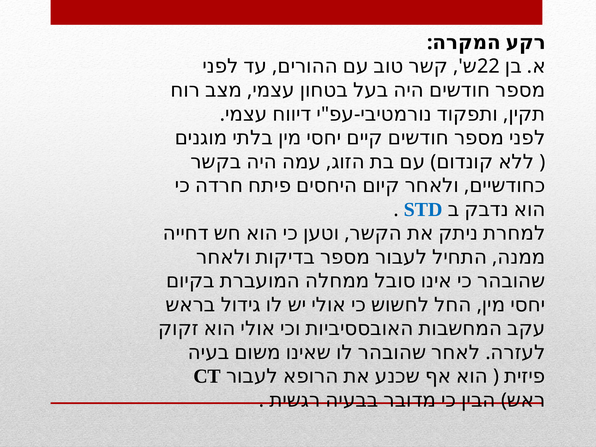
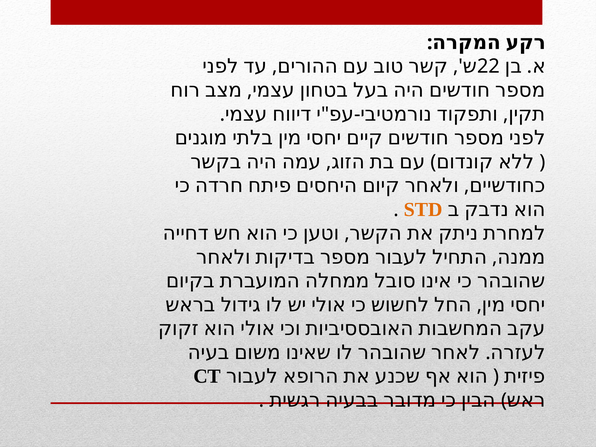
STD colour: blue -> orange (423, 209)
